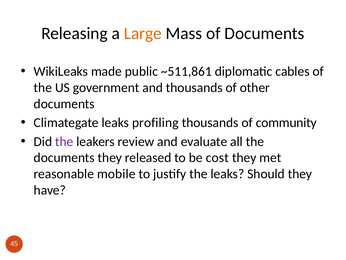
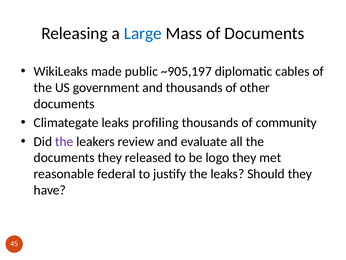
Large colour: orange -> blue (143, 33)
~511,861: ~511,861 -> ~905,197 (186, 71)
cost: cost -> logo (217, 157)
mobile: mobile -> federal (116, 174)
